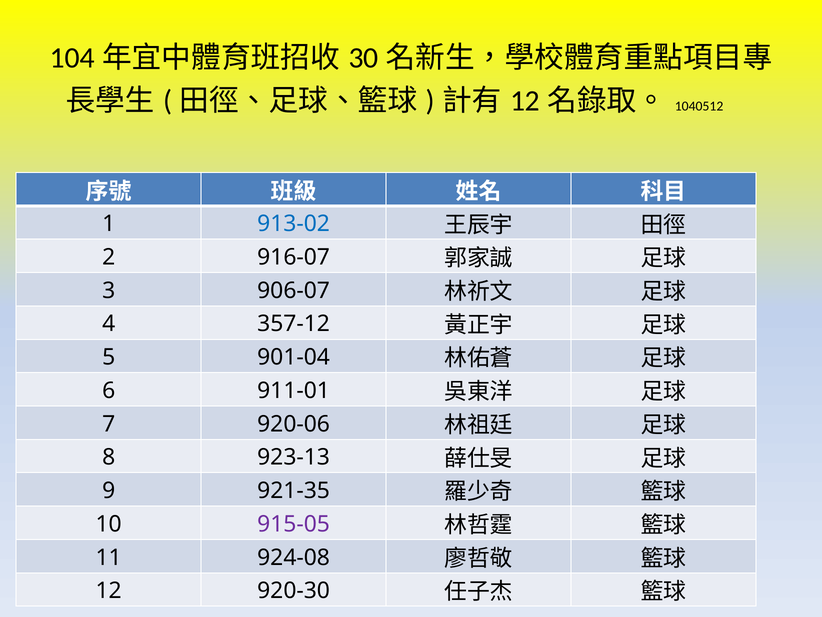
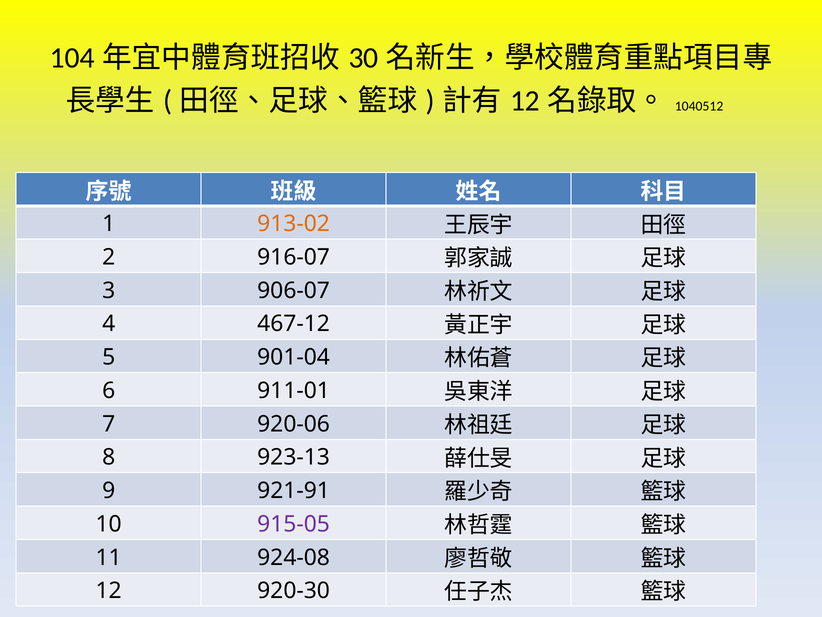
913-02 colour: blue -> orange (294, 224)
357-12: 357-12 -> 467-12 (294, 324)
921-35: 921-35 -> 921-91 (294, 490)
